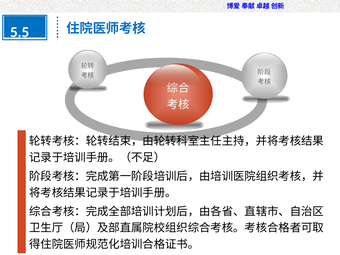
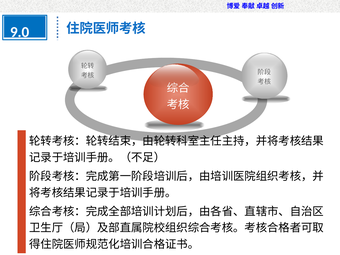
5.5: 5.5 -> 9.0 (20, 32)
